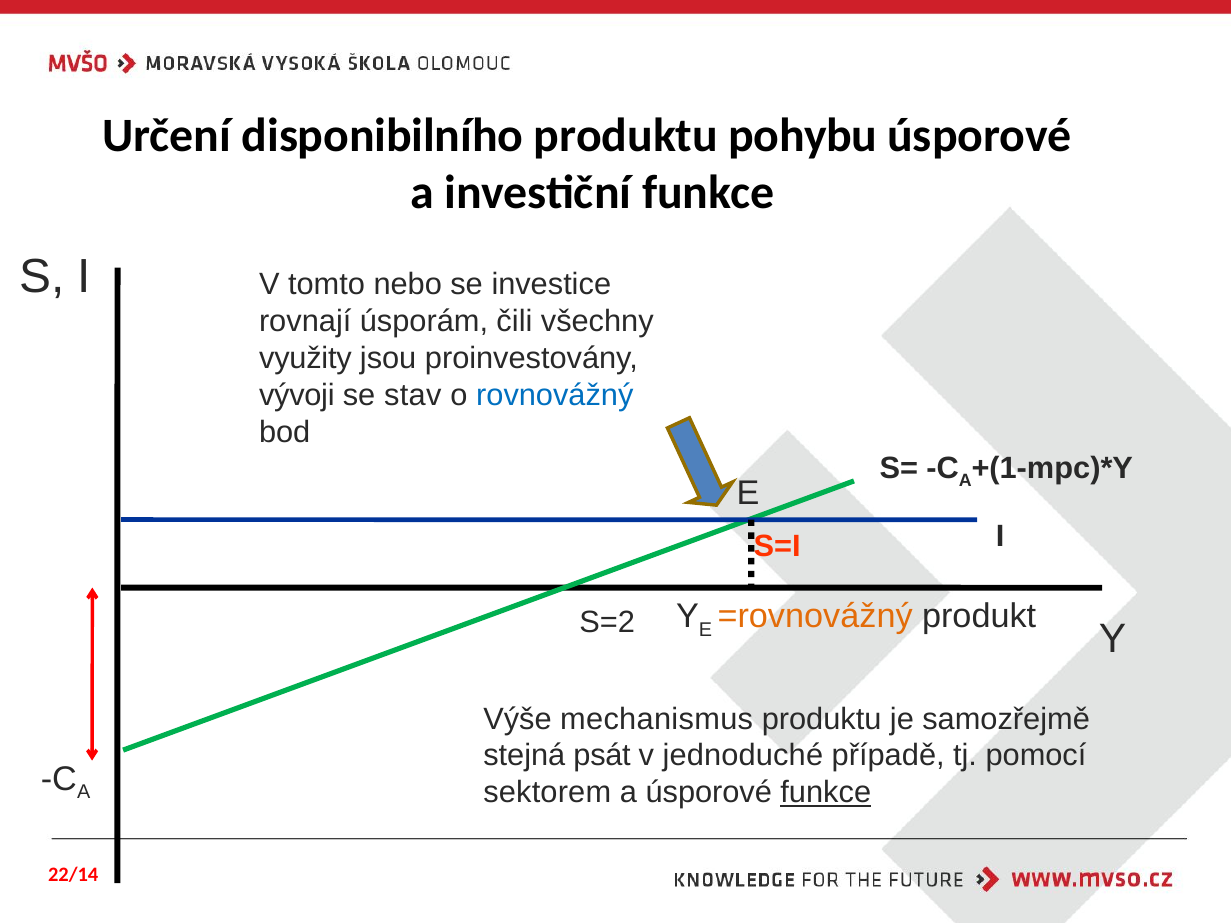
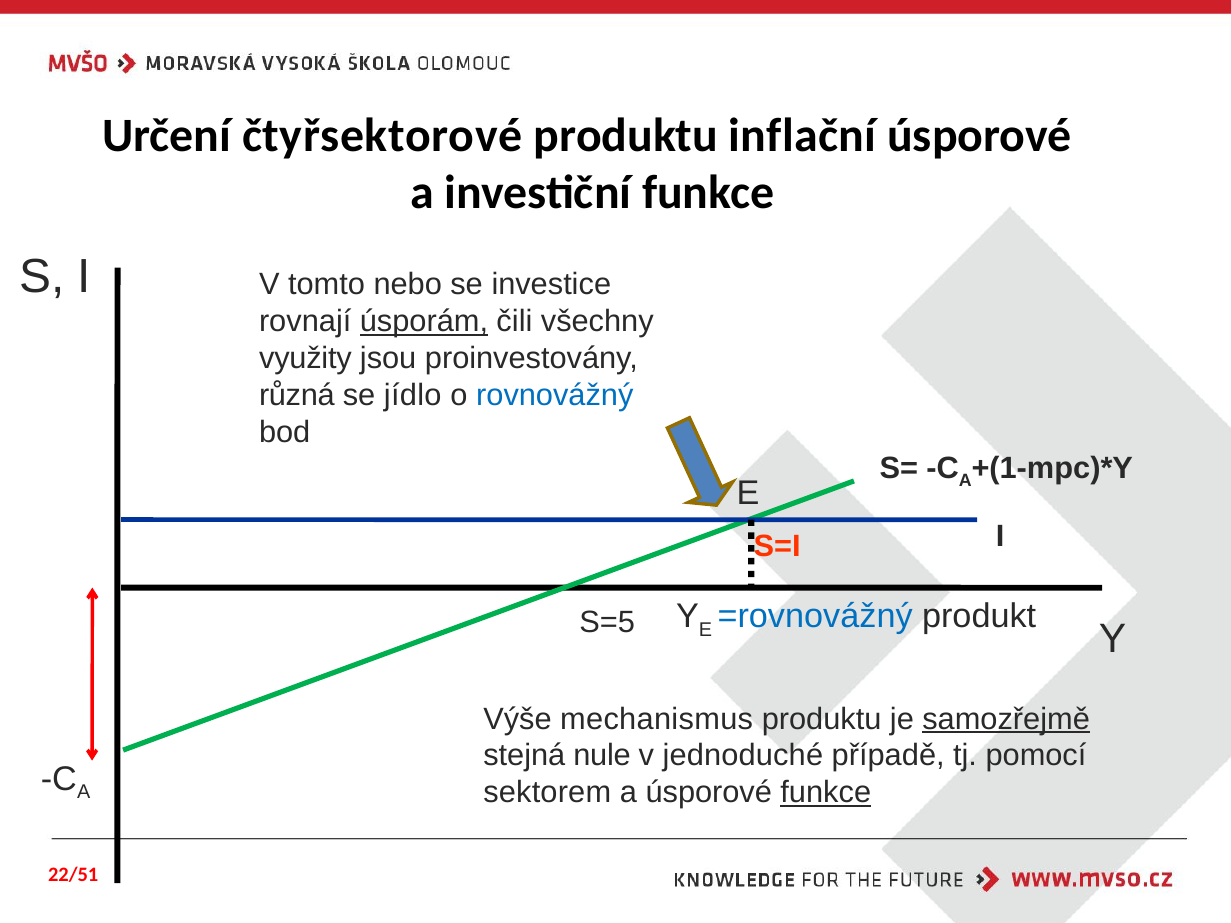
disponibilního: disponibilního -> čtyřsektorové (382, 135)
pohybu: pohybu -> inflační (803, 135)
úsporám underline: none -> present (424, 322)
vývoji: vývoji -> různá (297, 395)
stav: stav -> jídlo (413, 395)
=rovnovážný colour: orange -> blue (815, 617)
S=2: S=2 -> S=5 (607, 623)
samozřejmě underline: none -> present (1006, 719)
psát: psát -> nule (602, 756)
22/14: 22/14 -> 22/51 (73, 875)
